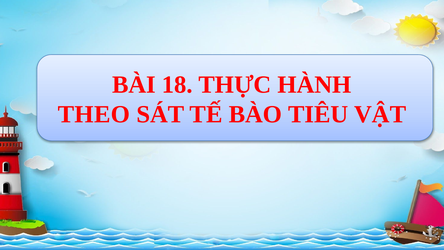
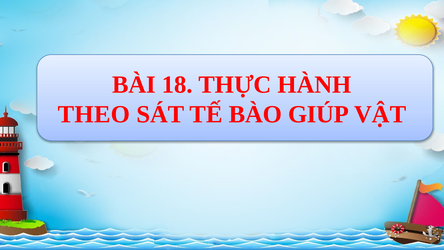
TIÊU: TIÊU -> GIÚP (318, 114)
